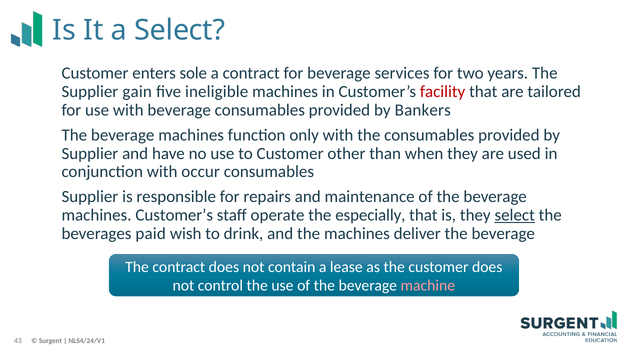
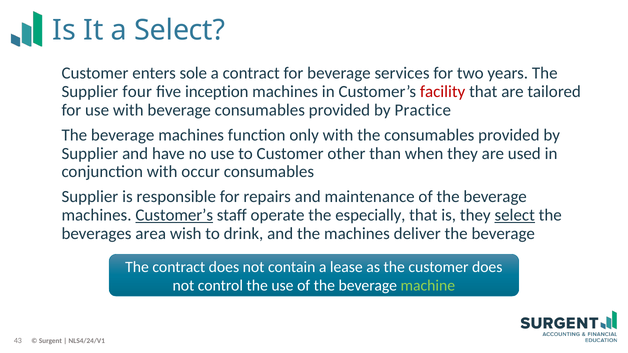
gain: gain -> four (137, 92)
ineligible: ineligible -> inception (217, 92)
Bankers: Bankers -> Practice (423, 110)
Customer’s underline: none -> present (174, 215)
paid: paid -> area (151, 234)
machine colour: pink -> light green (428, 286)
